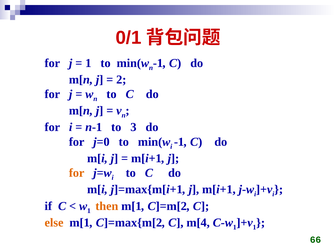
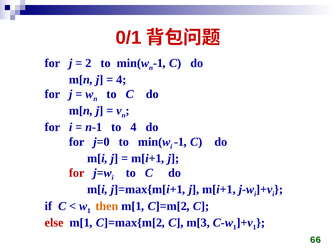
1: 1 -> 2 (88, 63)
2: 2 -> 4 (121, 80)
to 3: 3 -> 4 (133, 127)
for colour: orange -> red (77, 173)
else colour: orange -> red (54, 223)
m[4: m[4 -> m[3 (198, 223)
